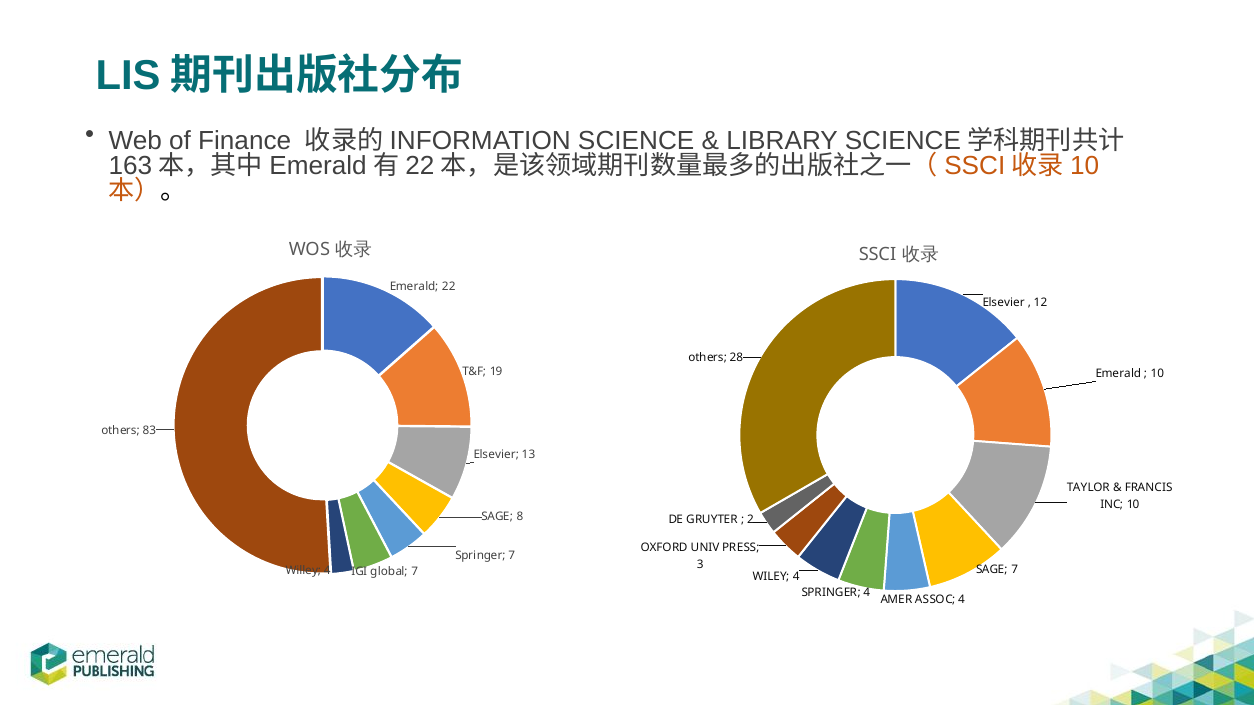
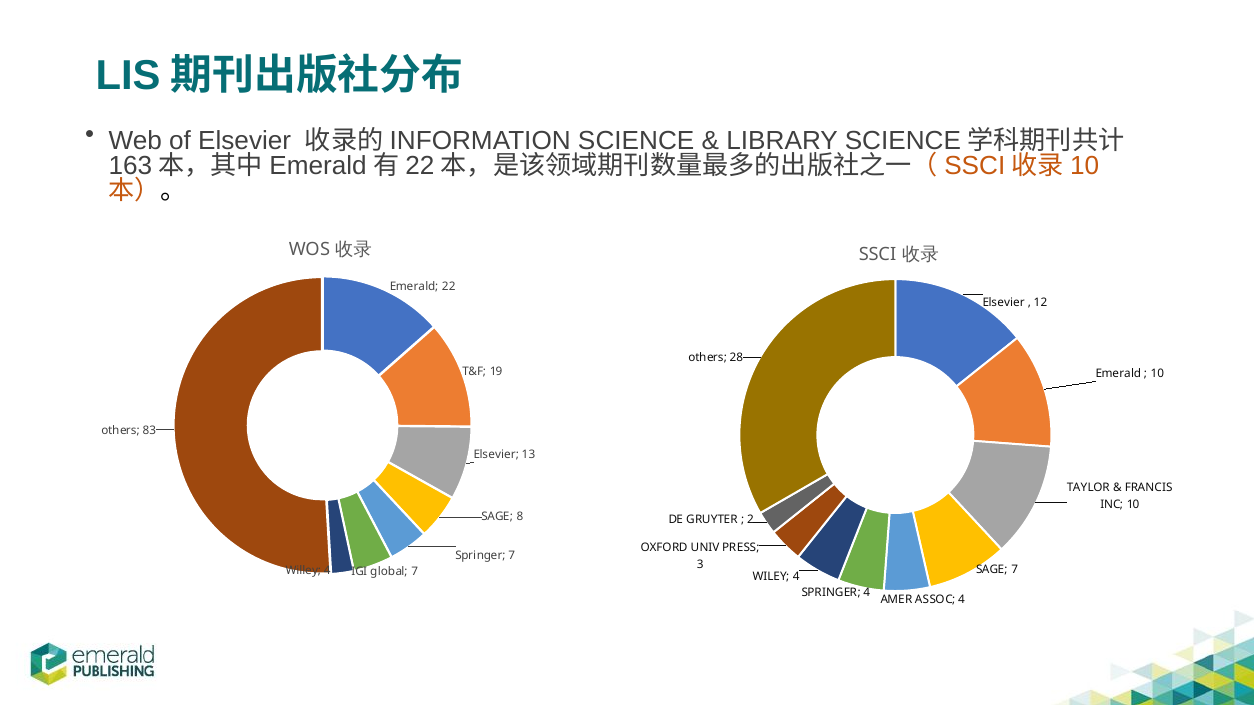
of Finance: Finance -> Elsevier (245, 141)
